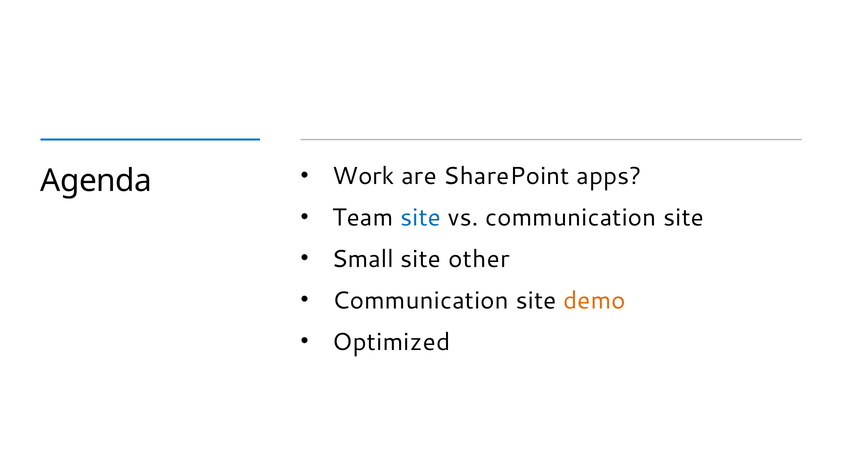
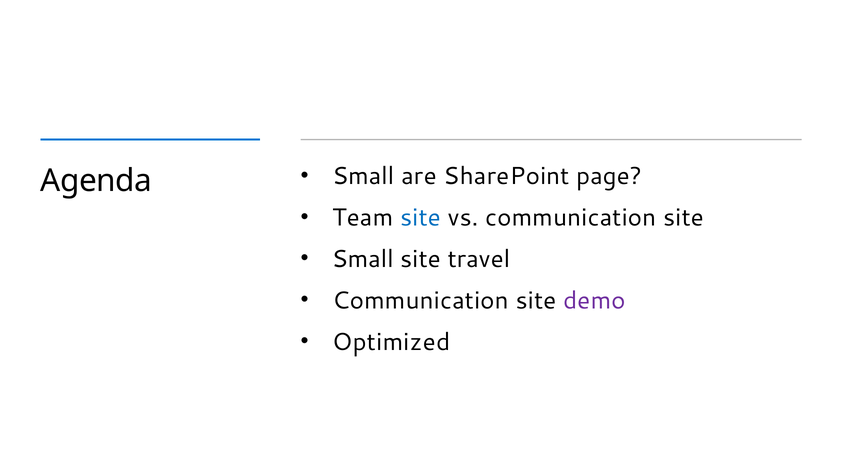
Work: Work -> Small (364, 176)
apps: apps -> page (609, 176)
other: other -> travel (479, 259)
demo colour: orange -> purple (595, 300)
